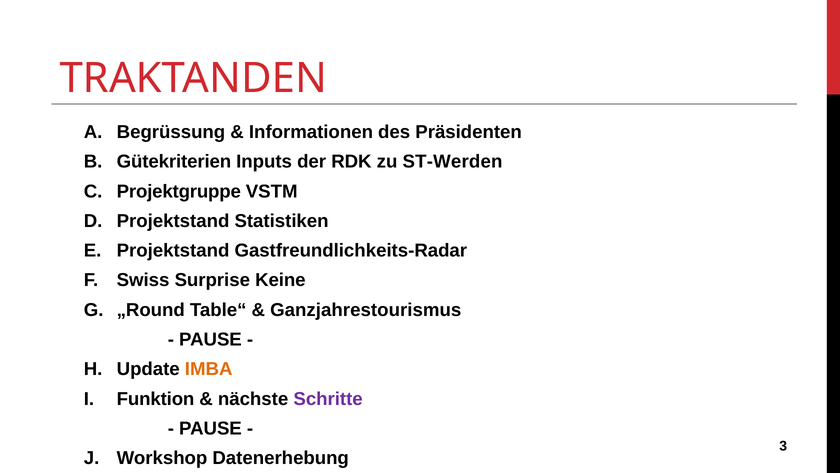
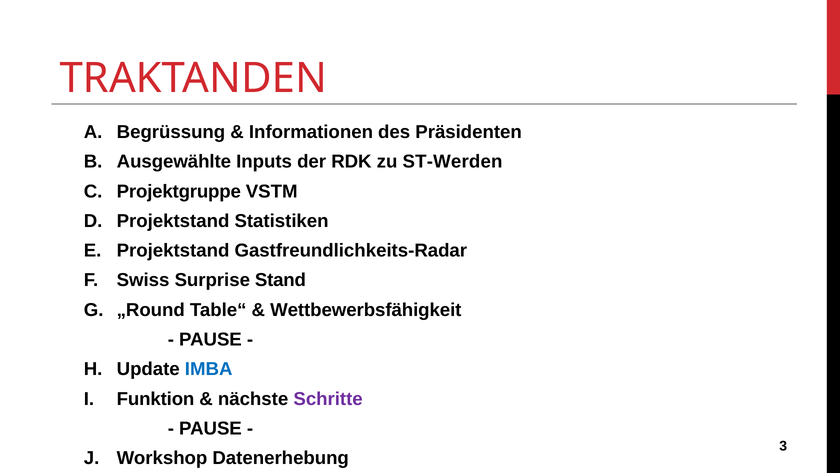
Gütekriterien: Gütekriterien -> Ausgewählte (174, 162)
Keine: Keine -> Stand (280, 280)
Ganzjahrestourismus: Ganzjahrestourismus -> Wettbewerbsfähigkeit (366, 310)
IMBA colour: orange -> blue (209, 369)
